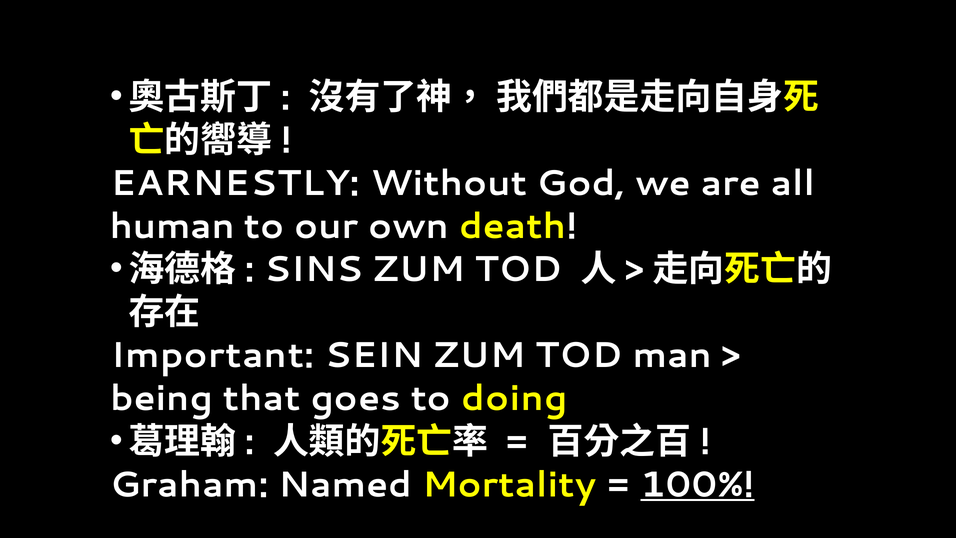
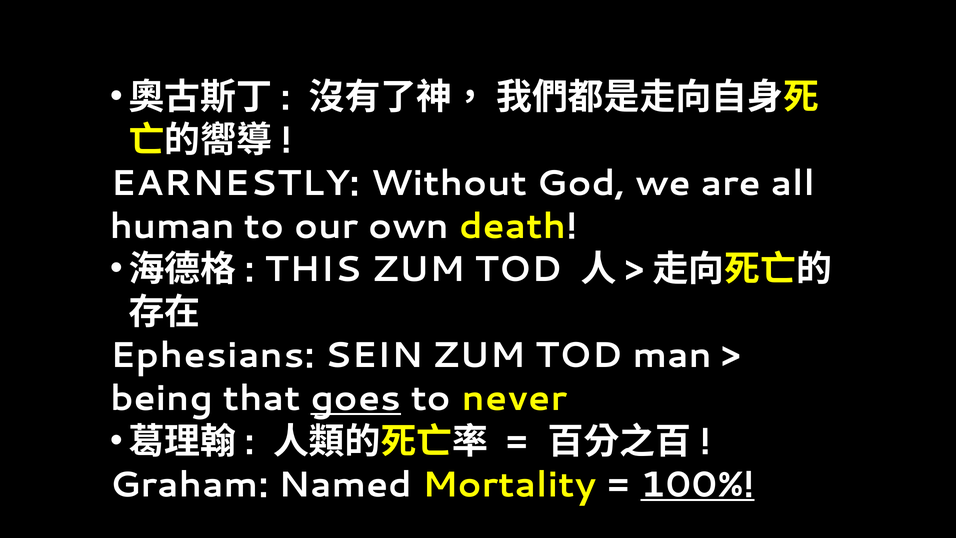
SINS: SINS -> THIS (313, 269)
Important: Important -> Ephesians (212, 355)
goes underline: none -> present (356, 398)
doing: doing -> never (515, 398)
